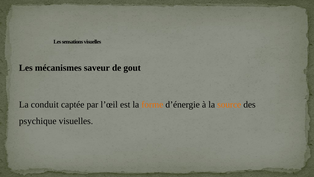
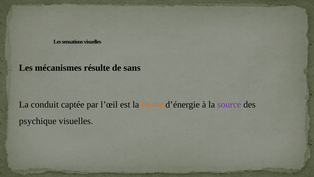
saveur: saveur -> résulte (97, 68)
gout: gout -> sans (132, 68)
source colour: orange -> purple (229, 104)
